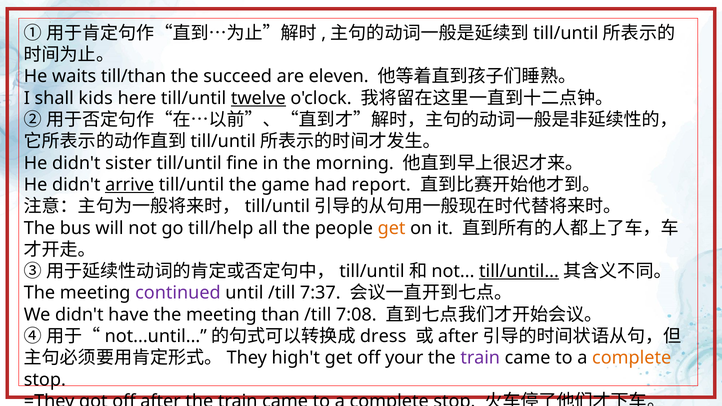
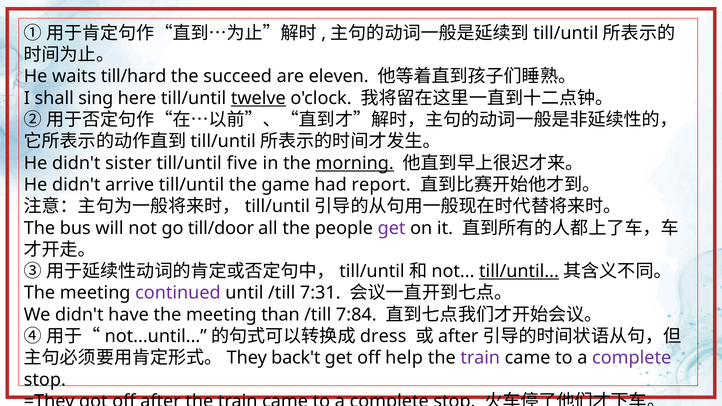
till/than: till/than -> till/hard (134, 77)
kids: kids -> sing (96, 98)
fine: fine -> five (242, 163)
morning underline: none -> present (355, 163)
arrive underline: present -> none (130, 185)
till/help: till/help -> till/door (221, 228)
get colour: orange -> purple (392, 228)
7:37: 7:37 -> 7:31 (320, 293)
7:08: 7:08 -> 7:84 (356, 315)
high't: high't -> back't (296, 358)
your: your -> help (404, 358)
complete colour: orange -> purple (632, 358)
